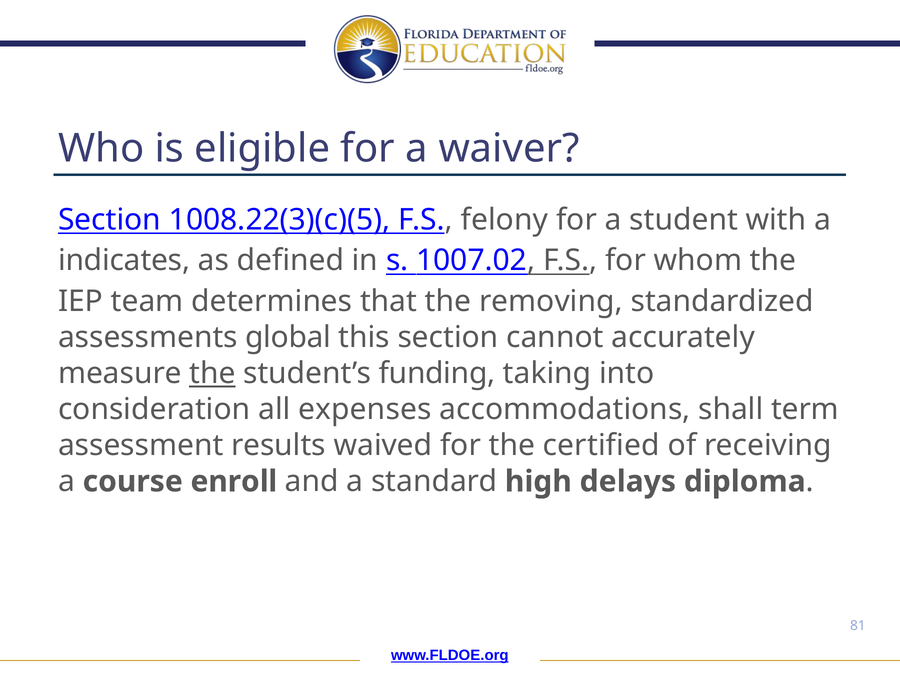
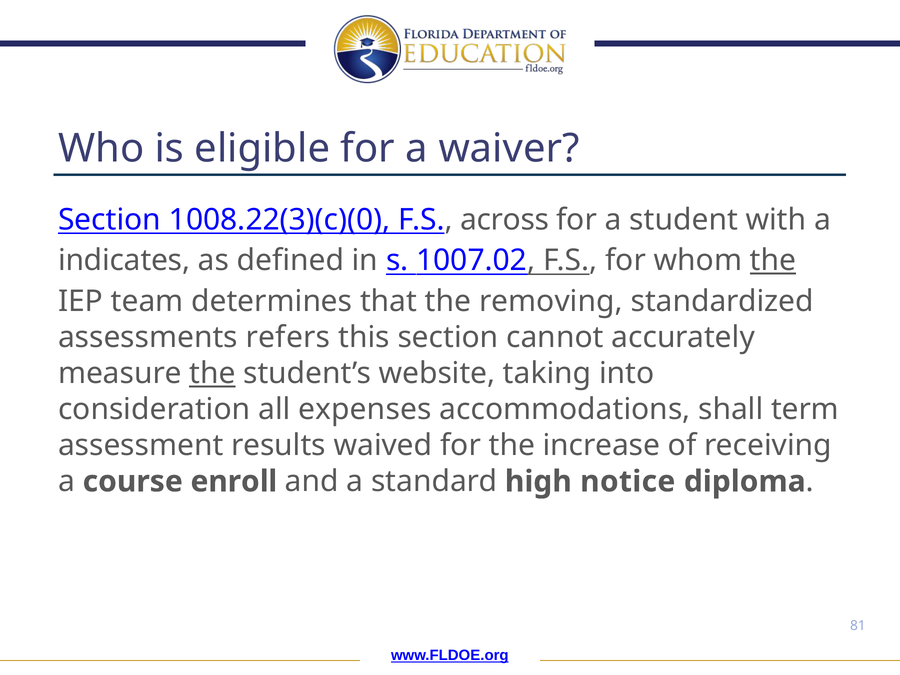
1008.22(3)(c)(5: 1008.22(3)(c)(5 -> 1008.22(3)(c)(0 (280, 220)
felony: felony -> across (505, 220)
the underline: none -> present (773, 261)
global: global -> refers (288, 338)
funding: funding -> website (437, 374)
certified: certified -> increase (601, 446)
delays: delays -> notice (628, 482)
